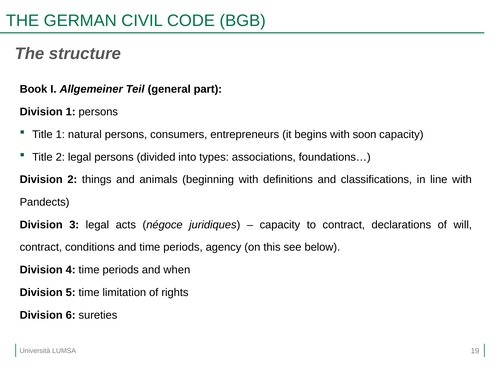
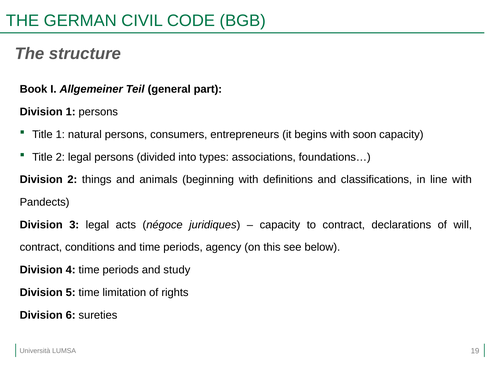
when: when -> study (177, 270)
